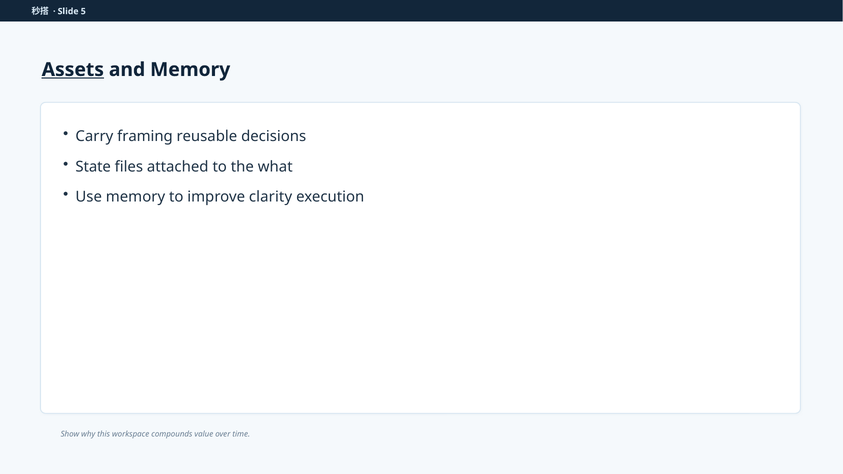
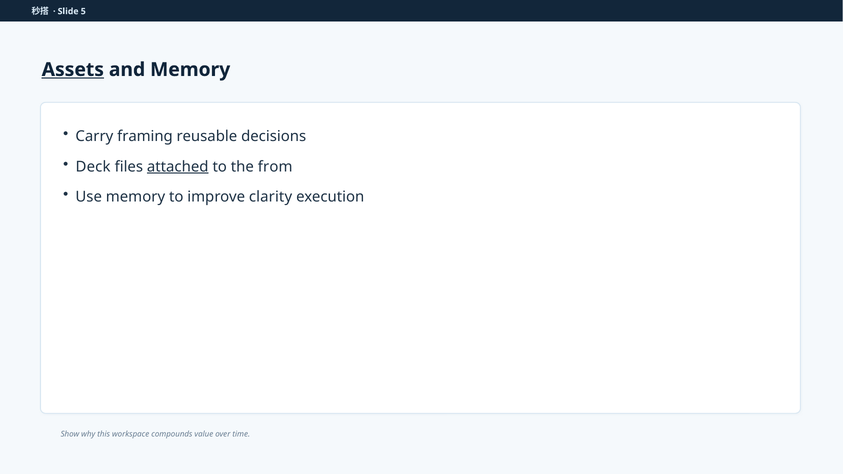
State: State -> Deck (93, 167)
attached underline: none -> present (178, 167)
what: what -> from (275, 167)
